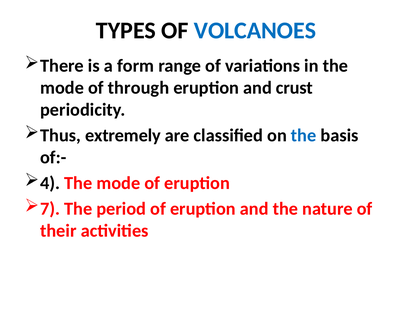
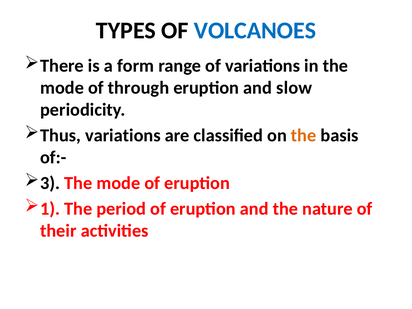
crust: crust -> slow (294, 88)
Thus extremely: extremely -> variations (123, 135)
the colour: blue -> orange (304, 135)
4: 4 -> 3 (50, 183)
7: 7 -> 1 (50, 209)
